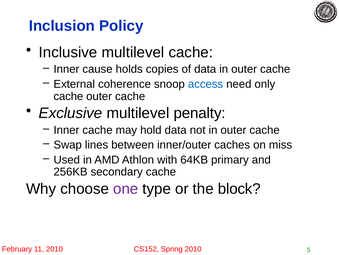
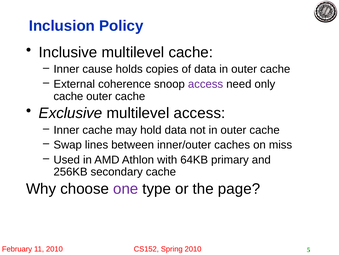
access colour: blue -> purple (206, 84)
multilevel penalty: penalty -> access (199, 113)
block: block -> page (239, 188)
